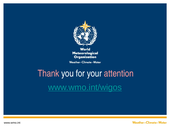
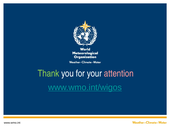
Thank colour: pink -> light green (48, 74)
